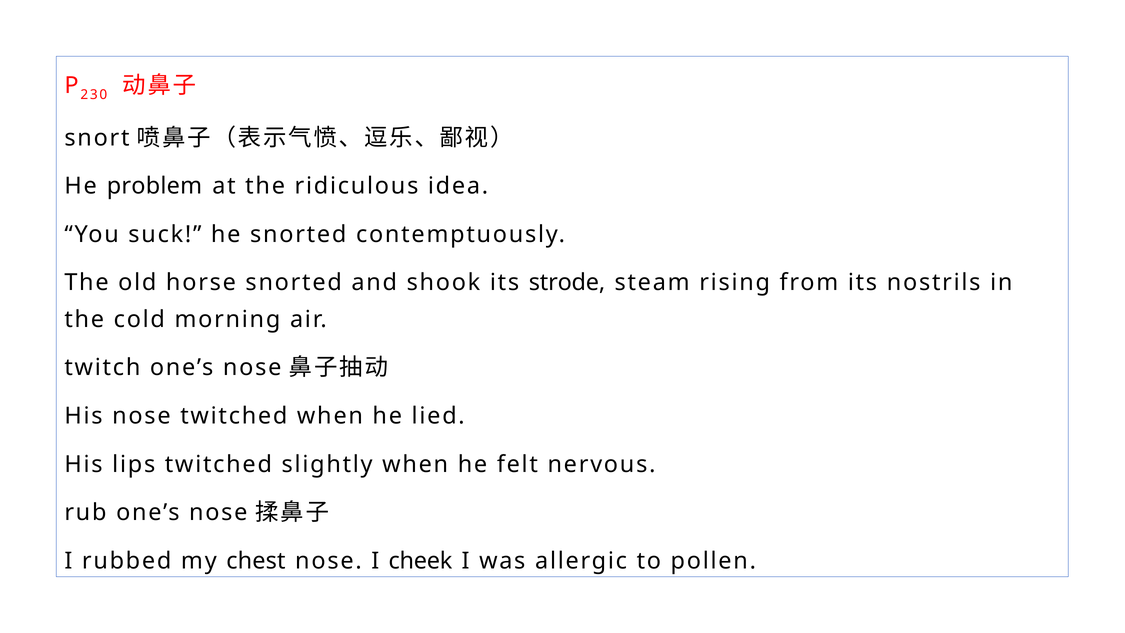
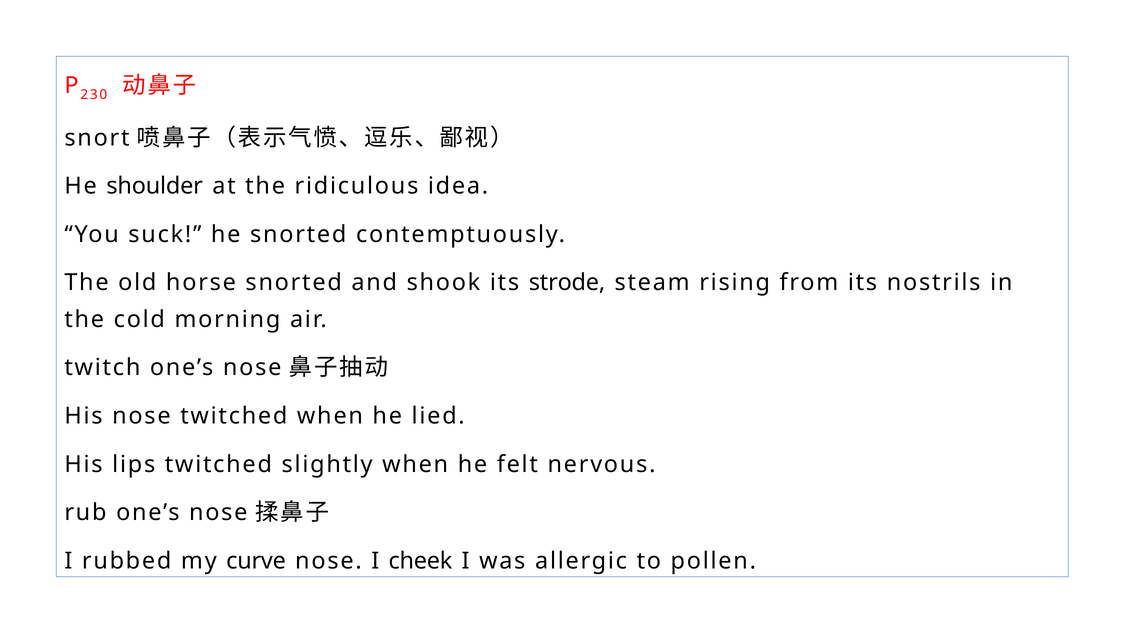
problem: problem -> shoulder (155, 186)
chest: chest -> curve (256, 561)
